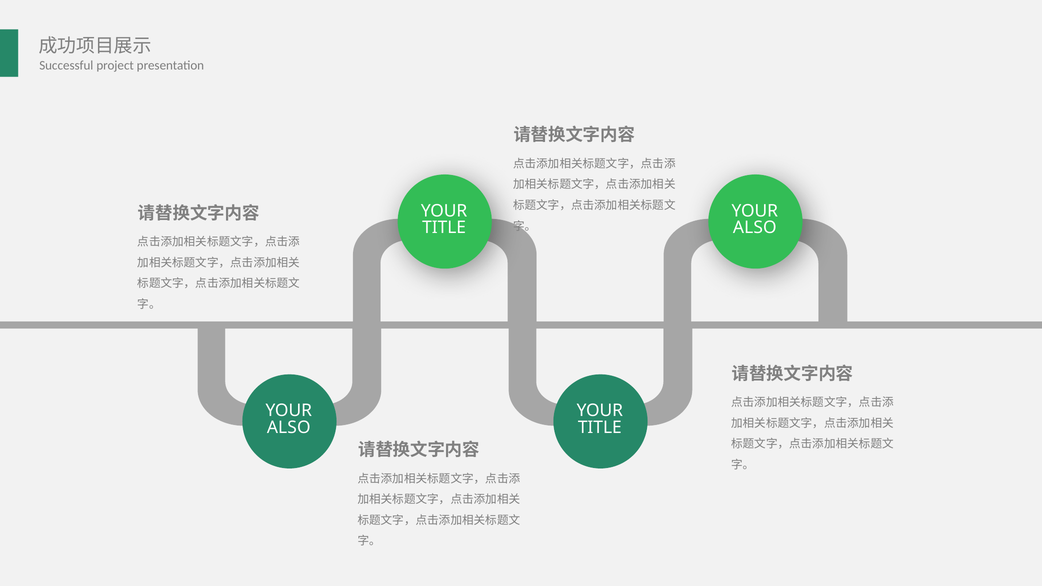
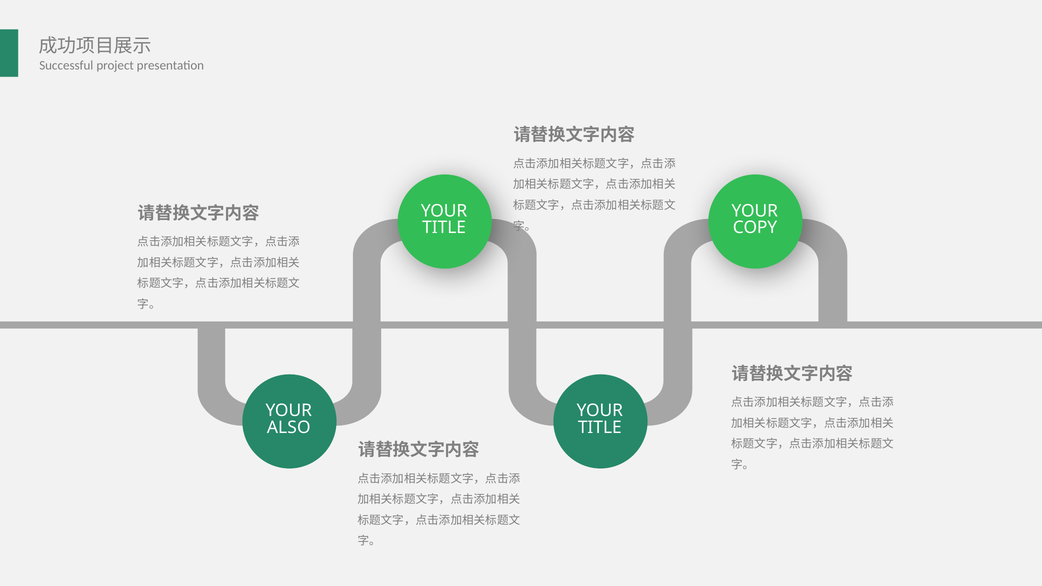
ALSO: ALSO -> COPY (755, 228)
